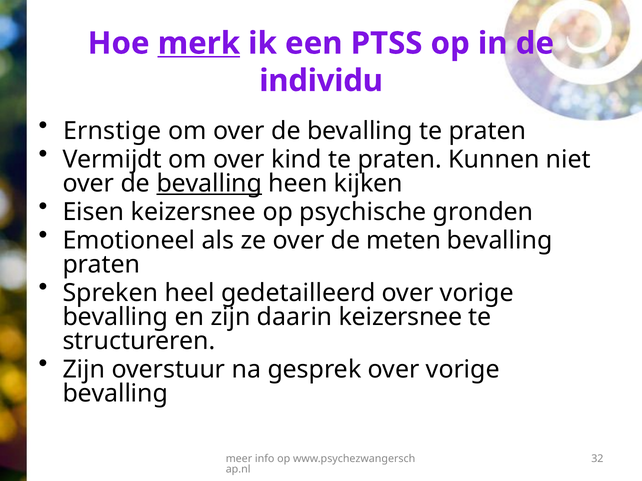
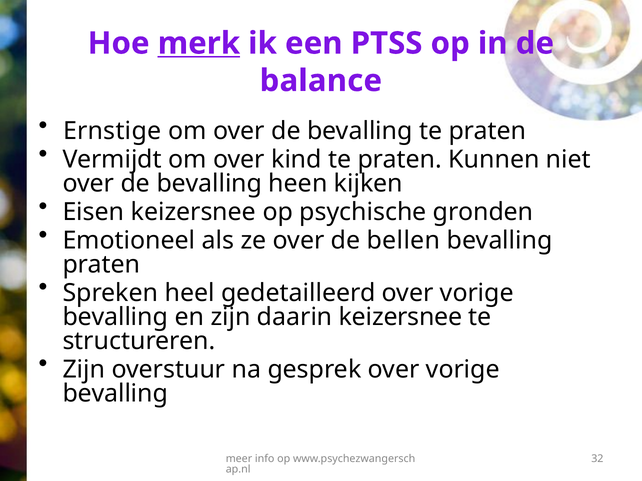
individu: individu -> balance (321, 81)
bevalling underline: present -> none (209, 184)
meten: meten -> bellen (403, 241)
